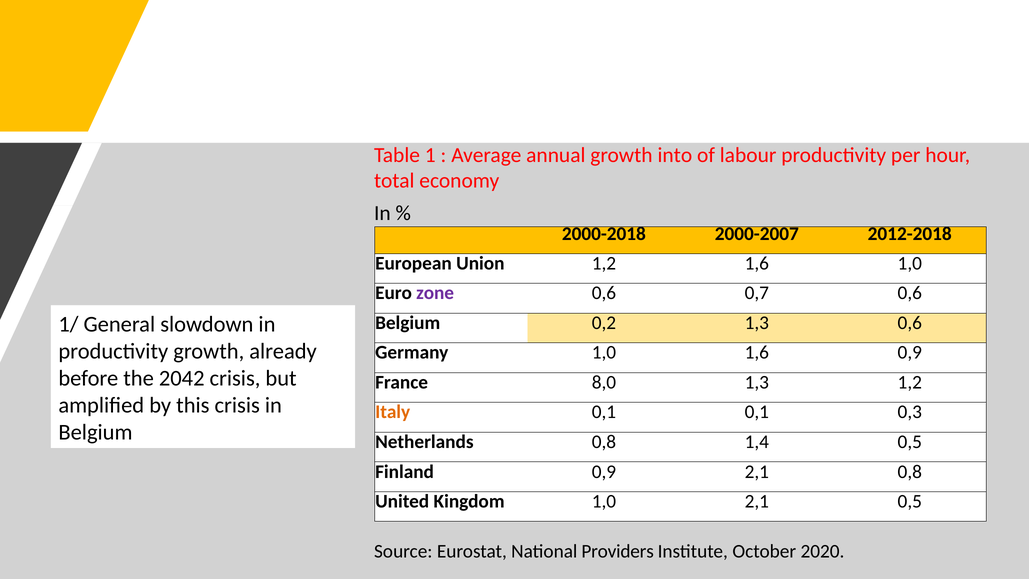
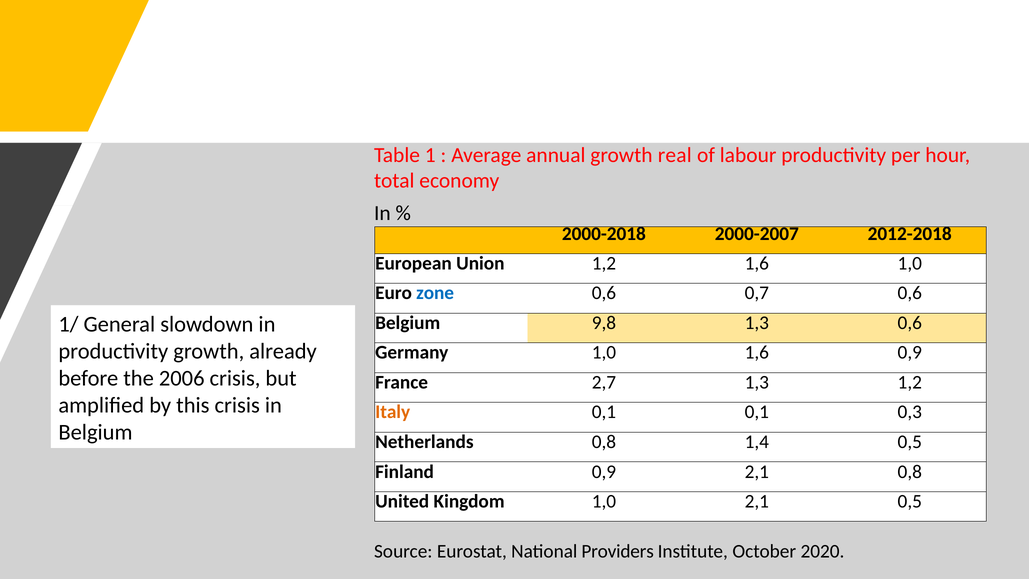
into: into -> real (675, 155)
zone colour: purple -> blue (435, 293)
0,2: 0,2 -> 9,8 (604, 323)
2042: 2042 -> 2006 (182, 378)
8,0: 8,0 -> 2,7 (604, 382)
